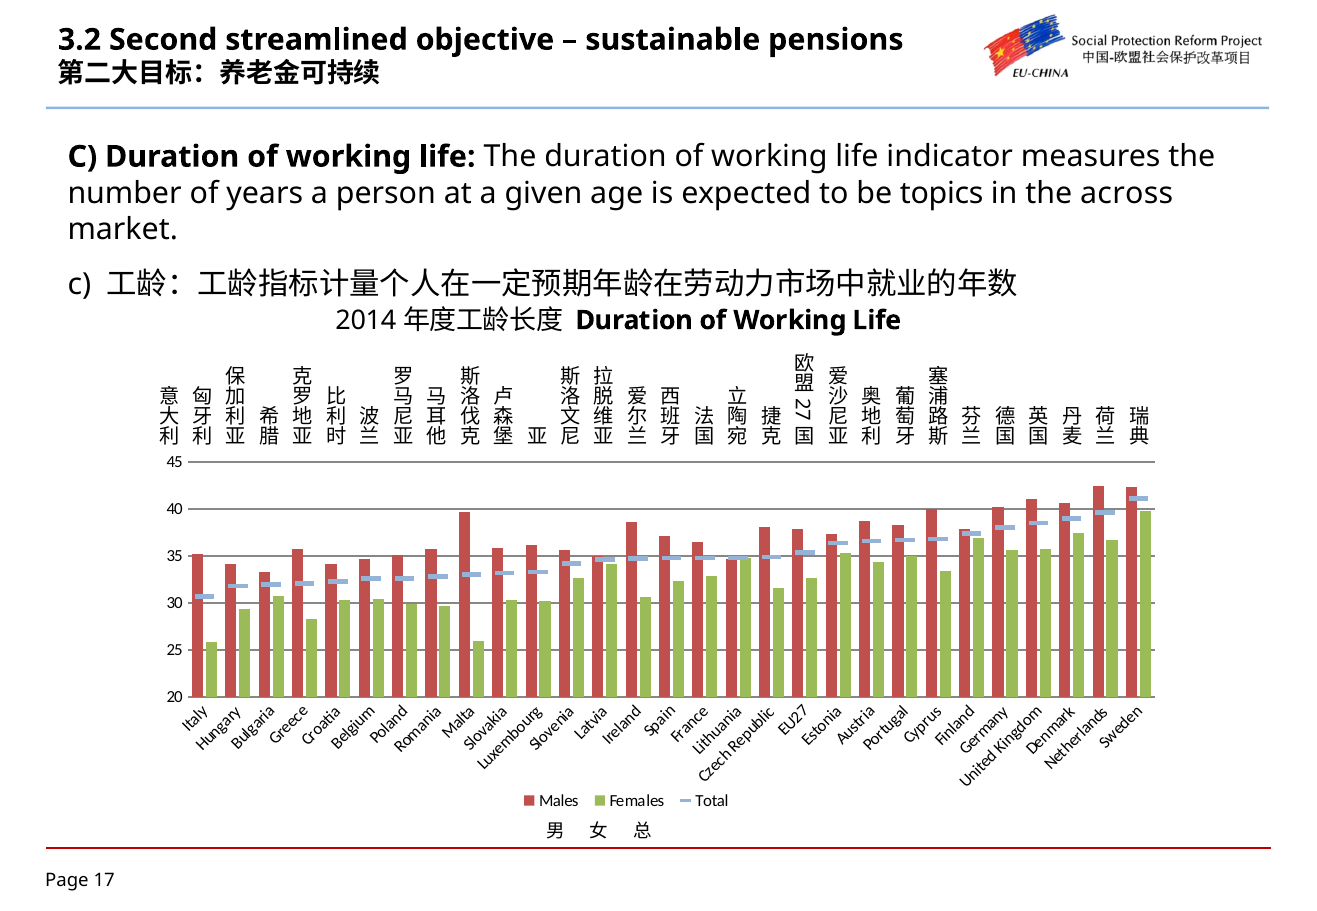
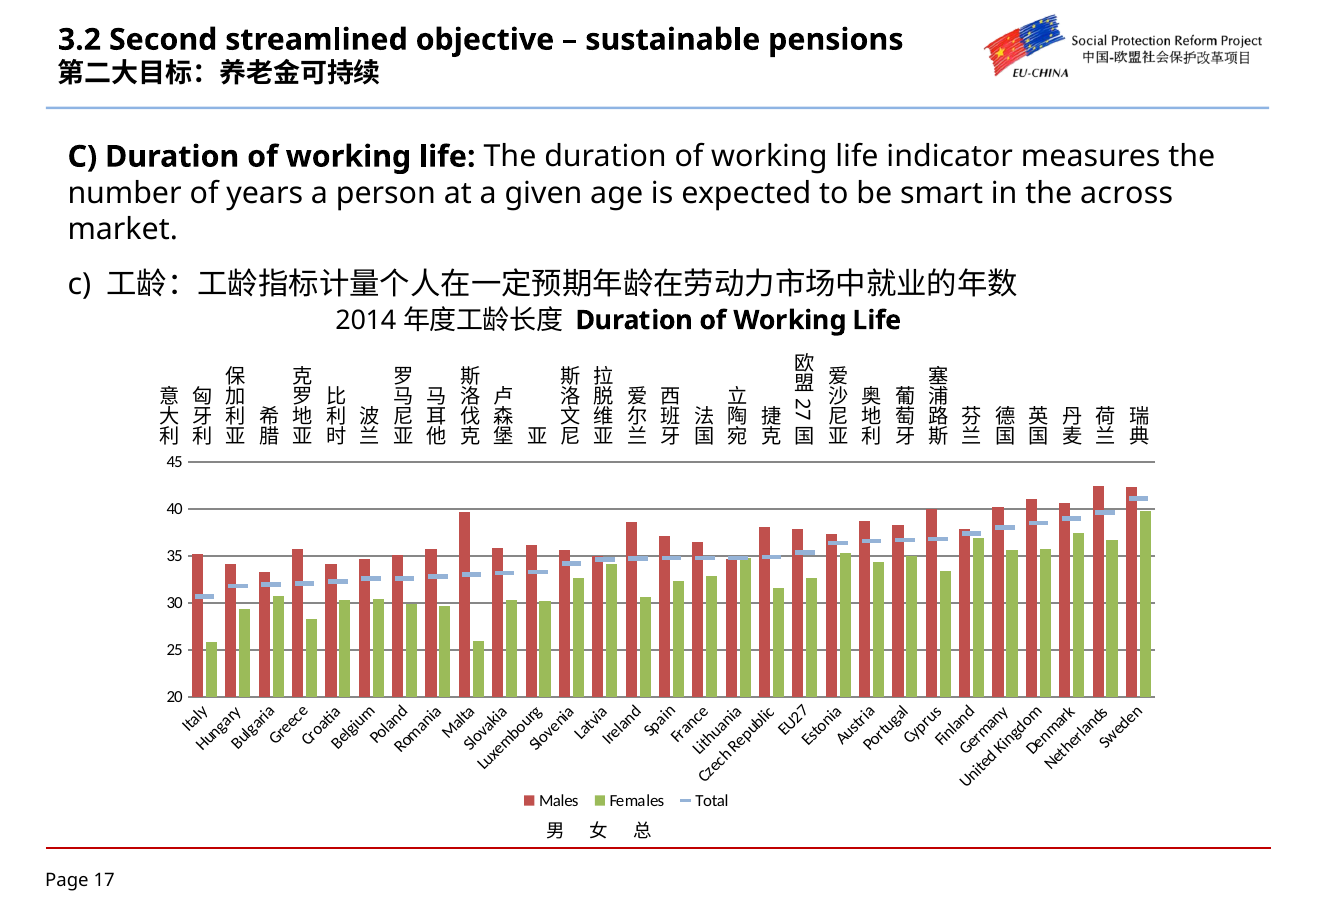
topics: topics -> smart (942, 193)
